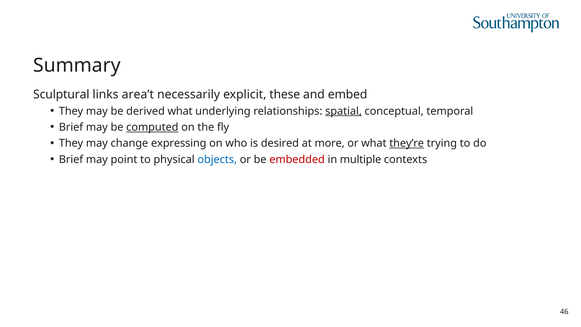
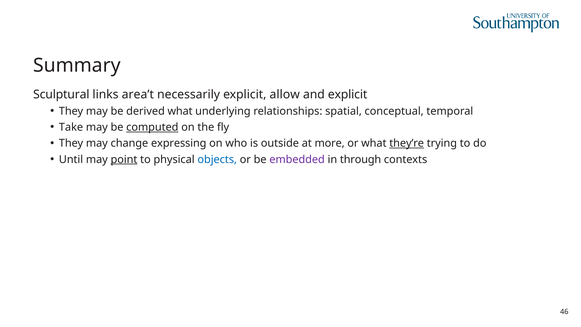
these: these -> allow (285, 94)
and embed: embed -> explicit (348, 94)
spatial underline: present -> none (343, 111)
Brief: Brief -> Take (71, 127)
desired: desired -> outside (280, 143)
Brief: Brief -> Until (71, 159)
point underline: none -> present (124, 159)
embedded colour: red -> purple (297, 159)
multiple: multiple -> through (361, 159)
